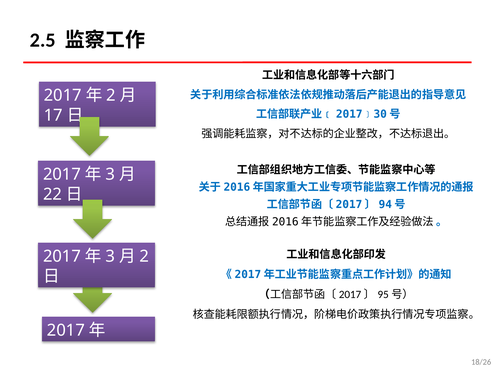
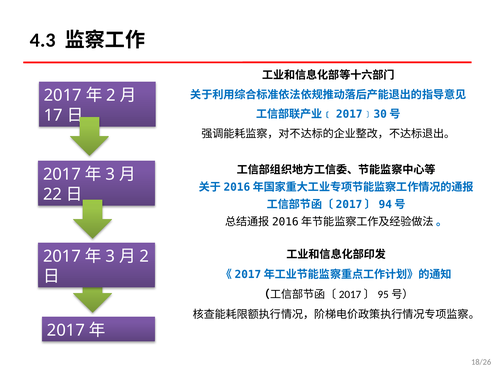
2.5: 2.5 -> 4.3 (43, 40)
